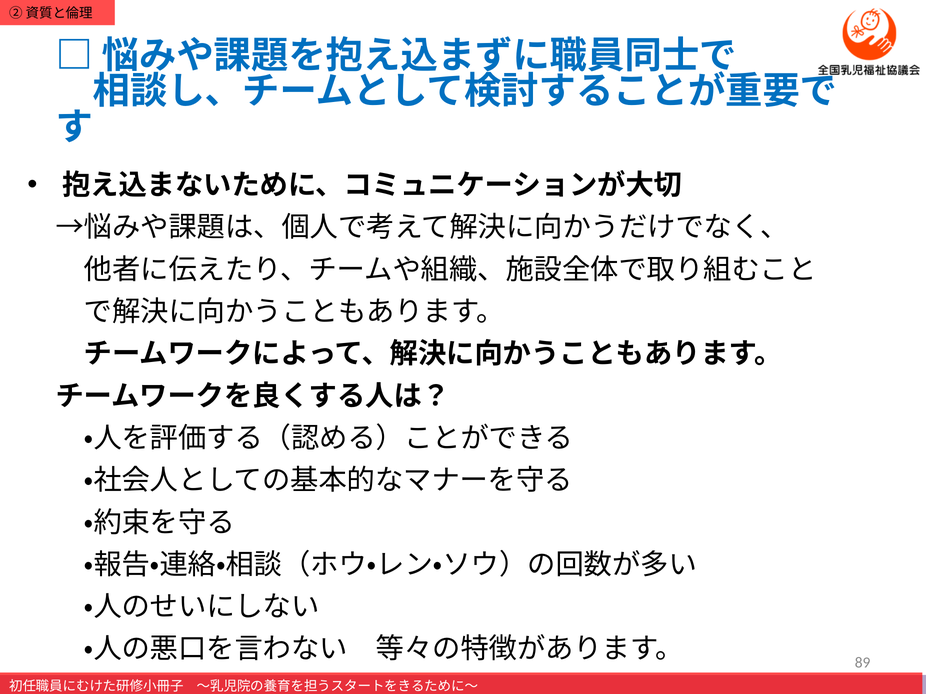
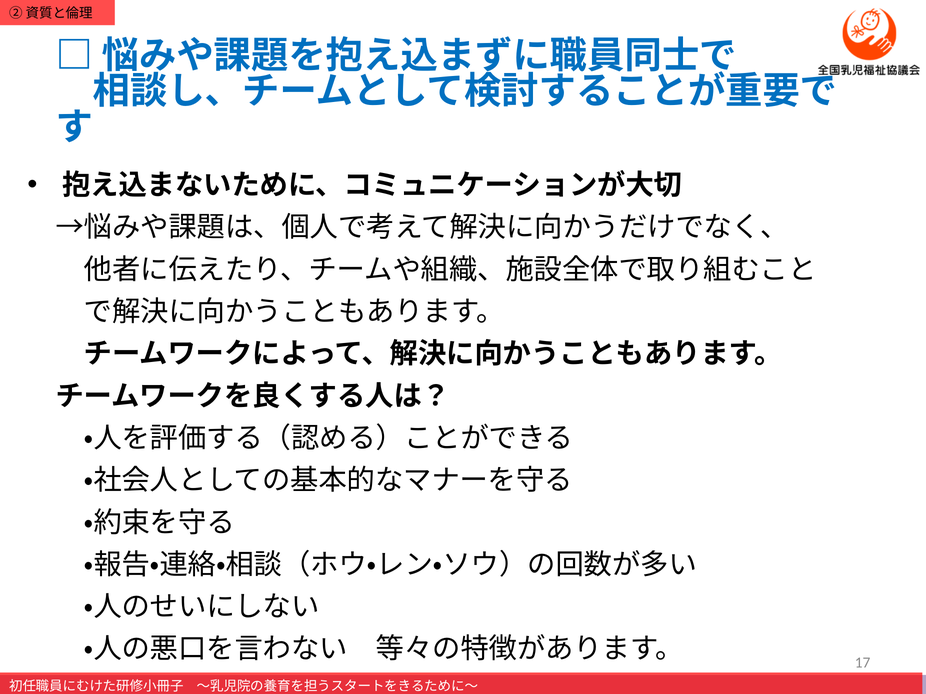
89: 89 -> 17 (863, 663)
